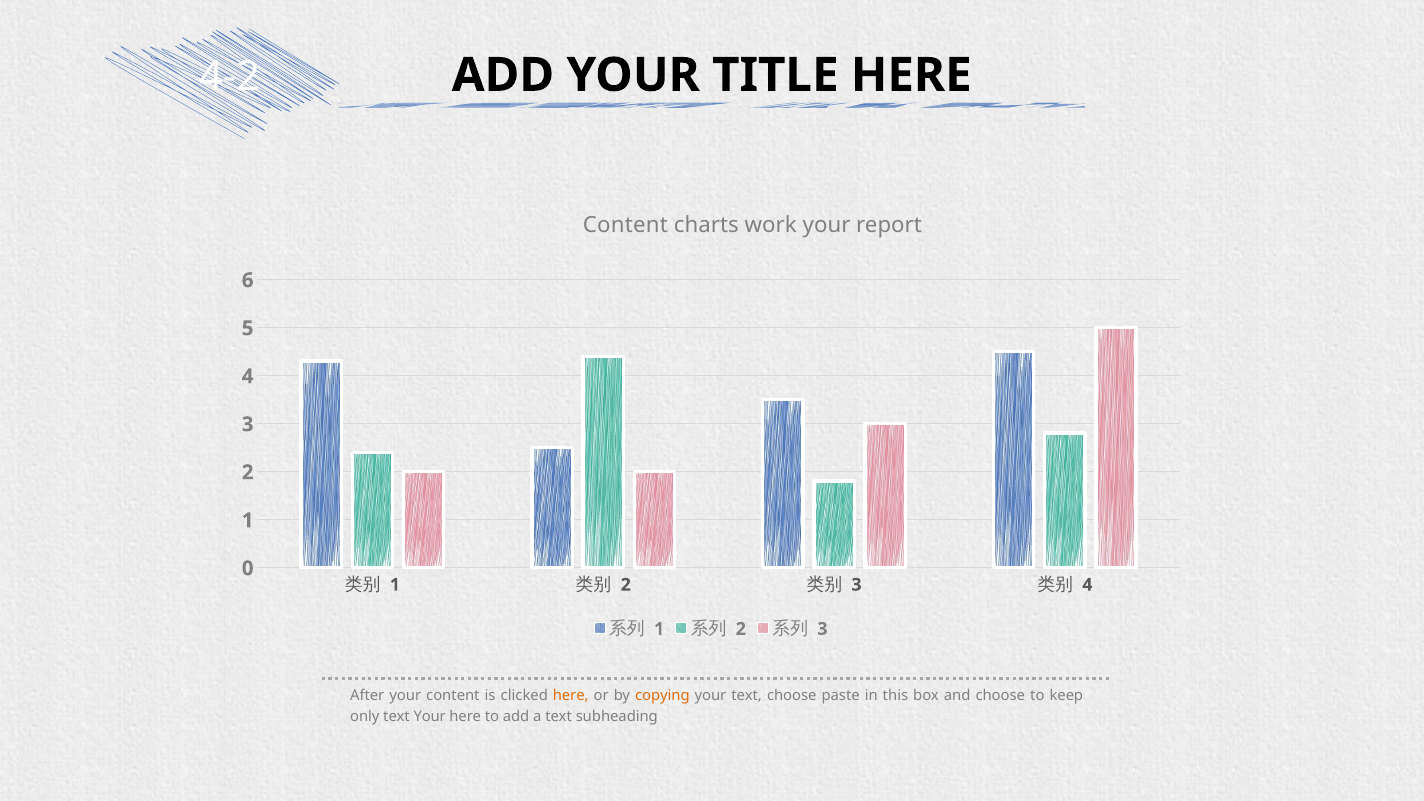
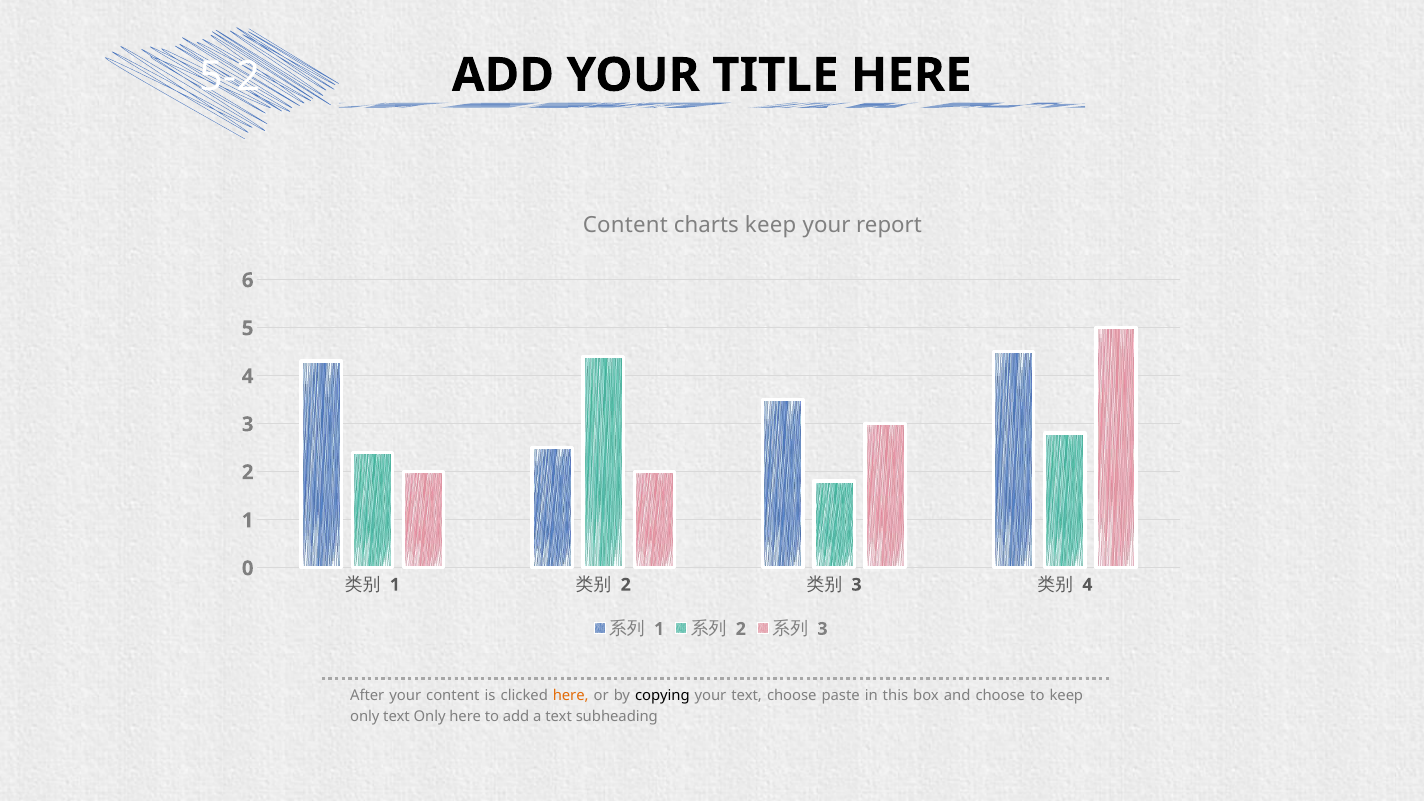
4-2: 4-2 -> 5-2 (230, 77)
charts work: work -> keep (771, 225)
copying colour: orange -> black (662, 696)
text Your: Your -> Only (430, 717)
